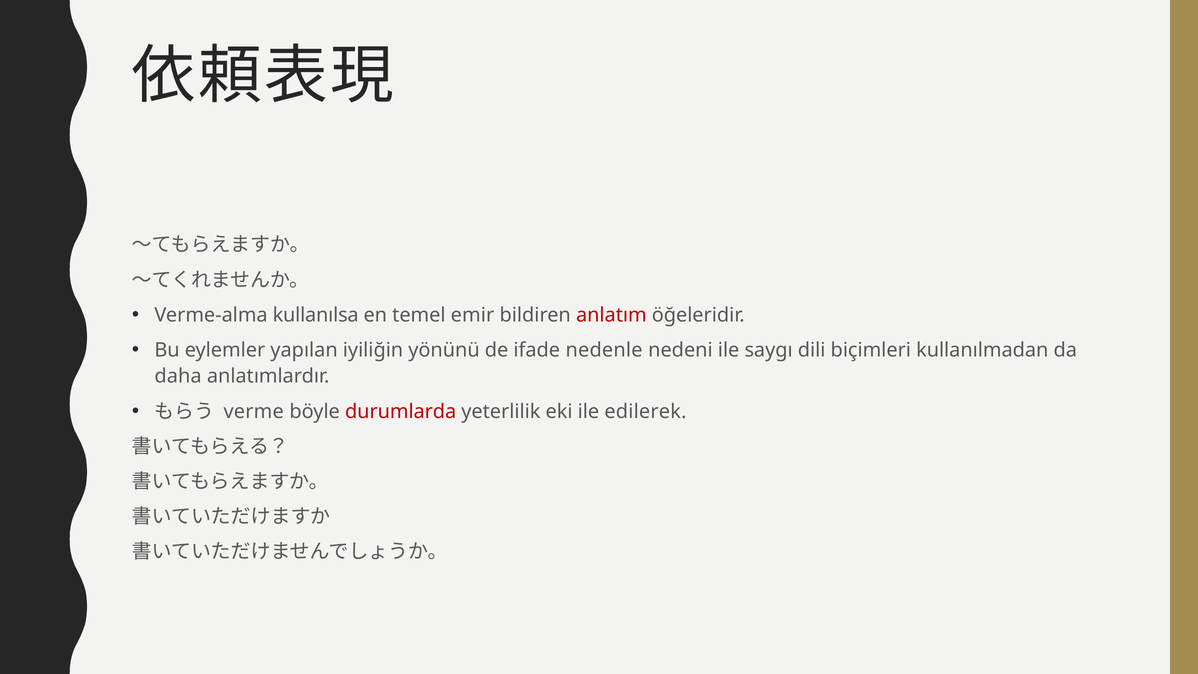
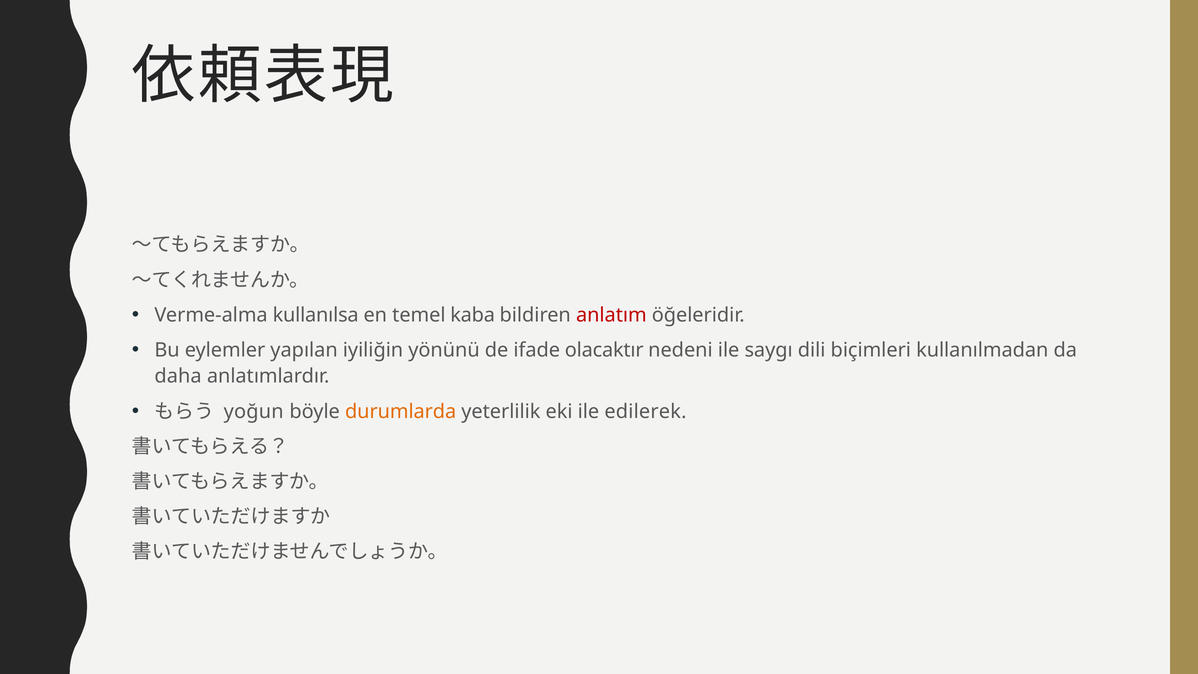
emir: emir -> kaba (473, 315)
nedenle: nedenle -> olacaktır (604, 350)
verme: verme -> yoğun (254, 411)
durumlarda colour: red -> orange (401, 411)
